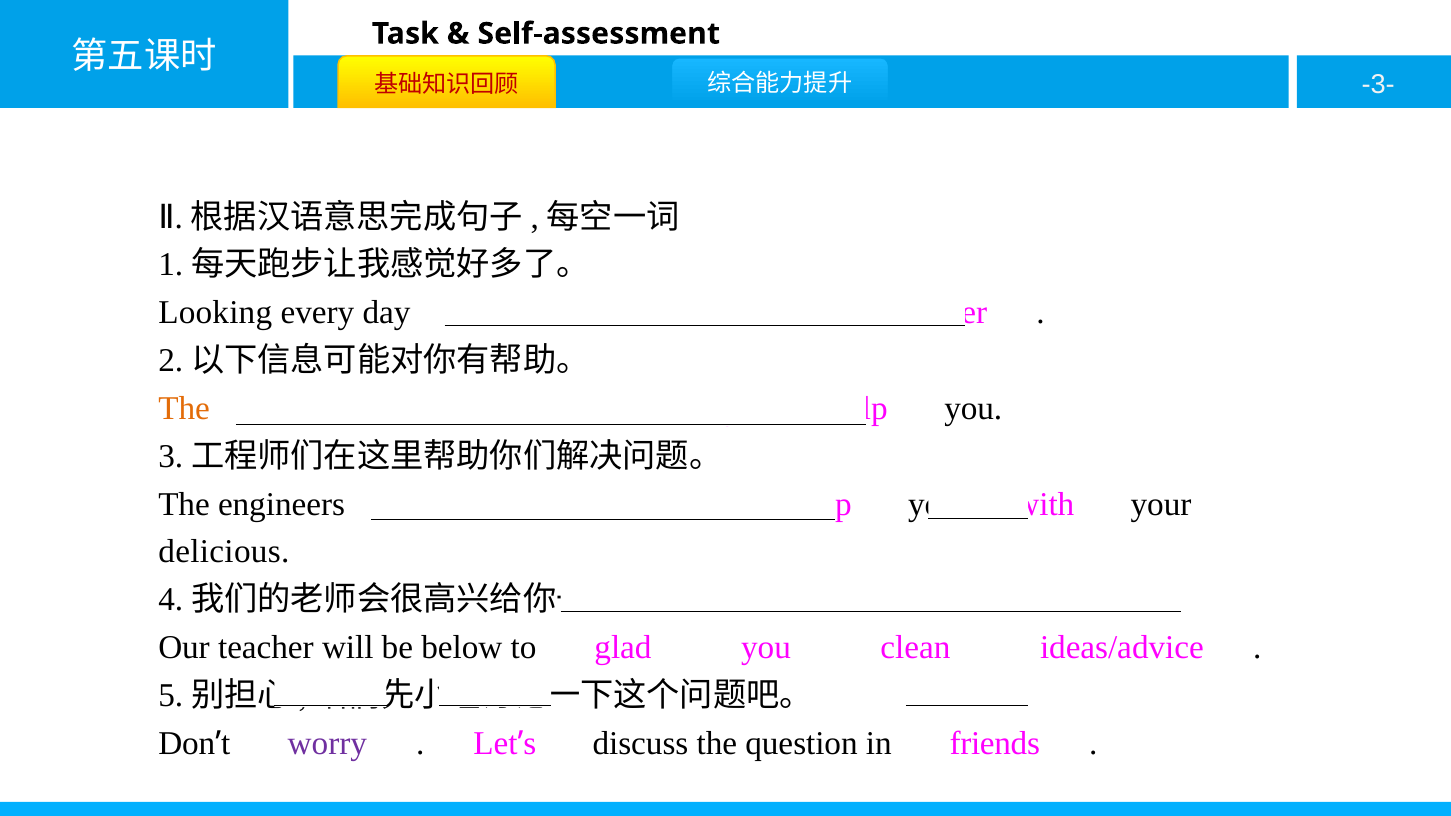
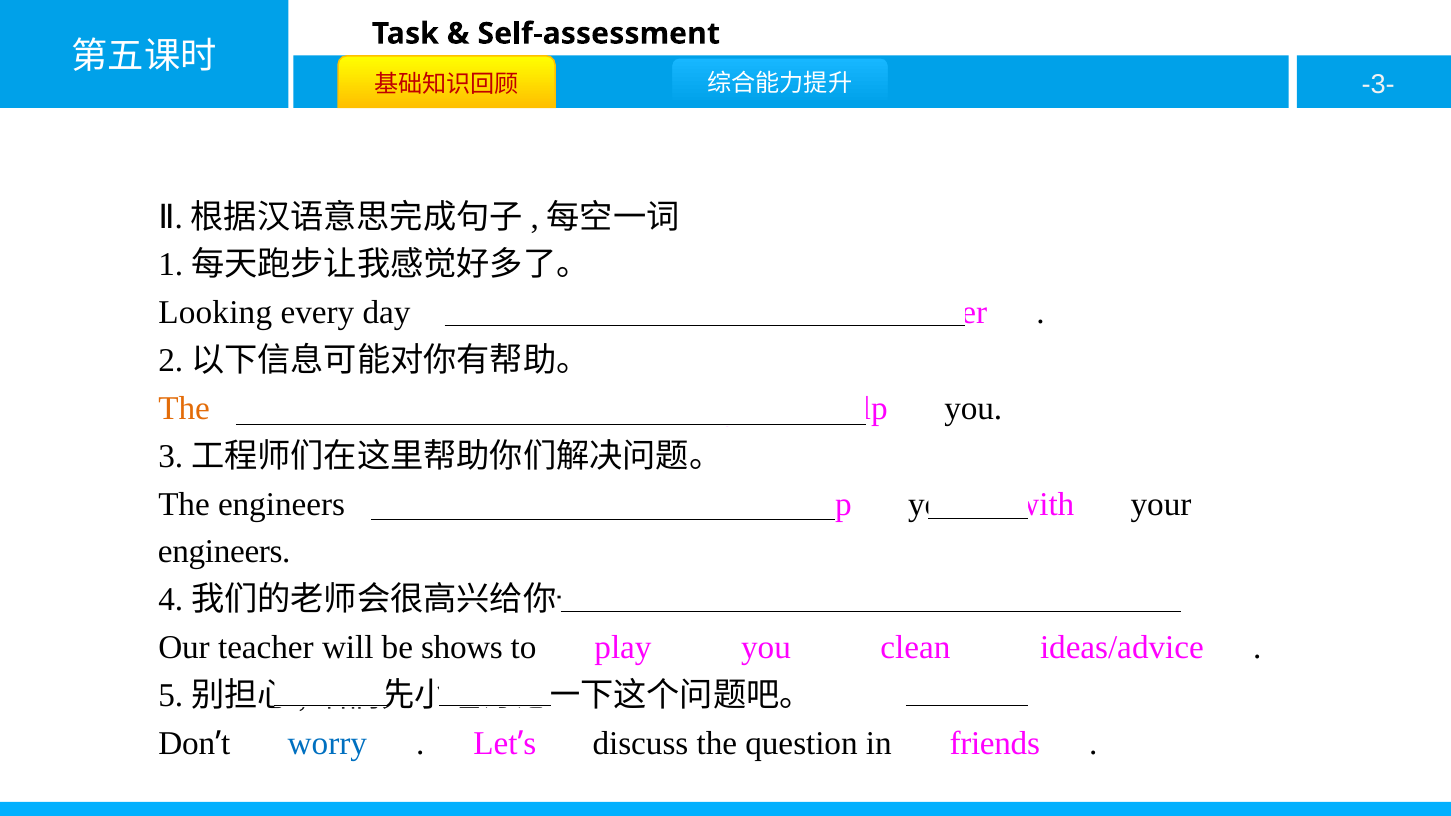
delicious: delicious -> engineers (224, 552)
be below: below -> shows (462, 648)
glad: glad -> play (623, 648)
worry colour: purple -> blue (327, 744)
